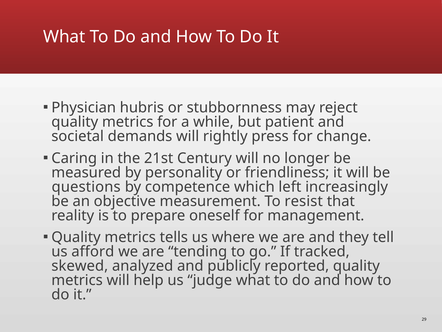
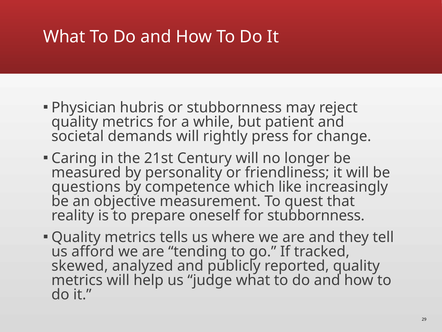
left: left -> like (290, 187)
resist: resist -> quest (304, 201)
for management: management -> stubbornness (316, 215)
